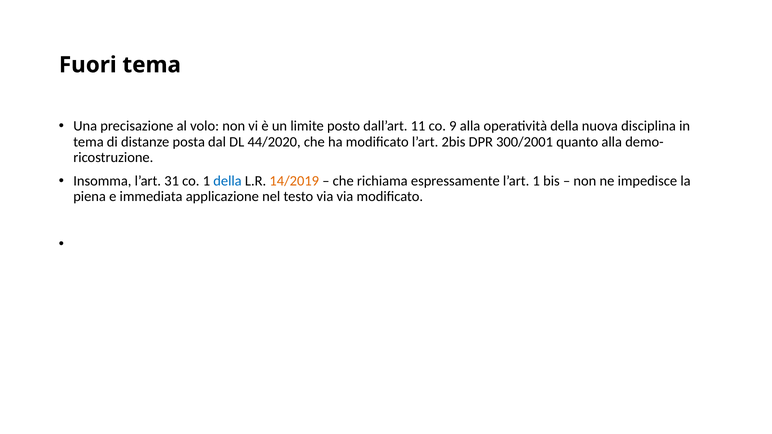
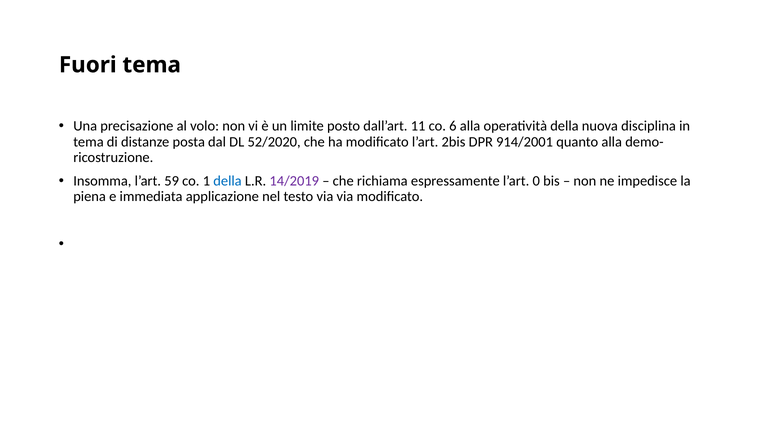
9: 9 -> 6 (453, 126)
44/2020: 44/2020 -> 52/2020 (274, 142)
300/2001: 300/2001 -> 914/2001 (525, 142)
31: 31 -> 59 (172, 181)
14/2019 colour: orange -> purple (294, 181)
l’art 1: 1 -> 0 (536, 181)
